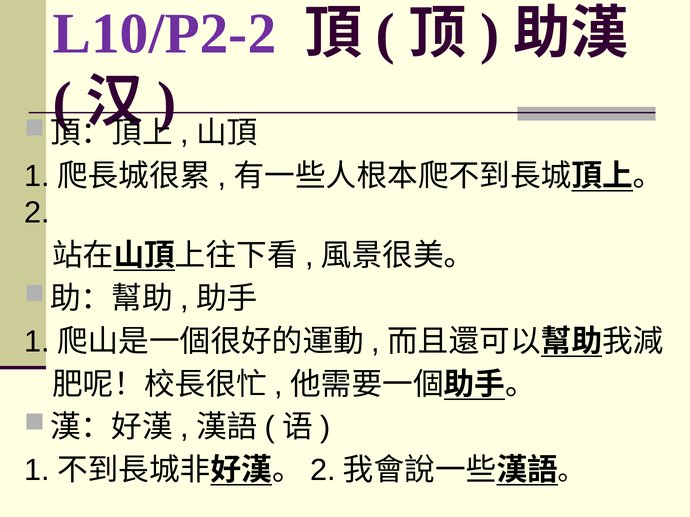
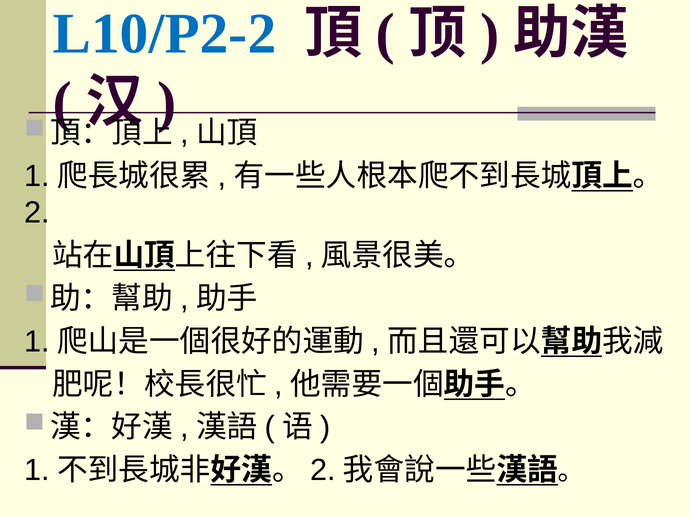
L10/P2-2 colour: purple -> blue (165, 34)
